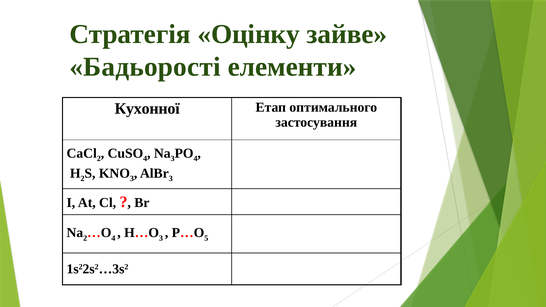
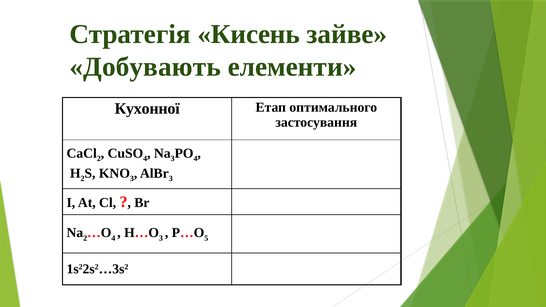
Оцінку: Оцінку -> Кисень (249, 34)
Бадьорості: Бадьорості -> Добувають (145, 67)
